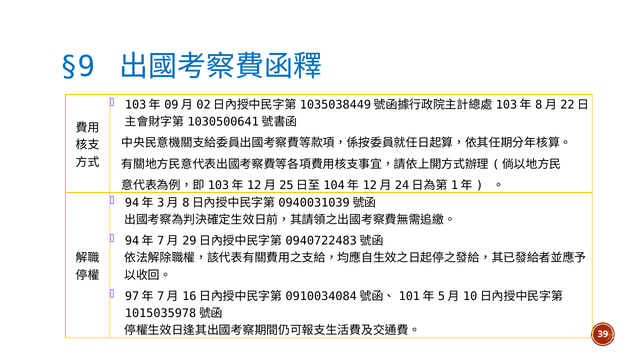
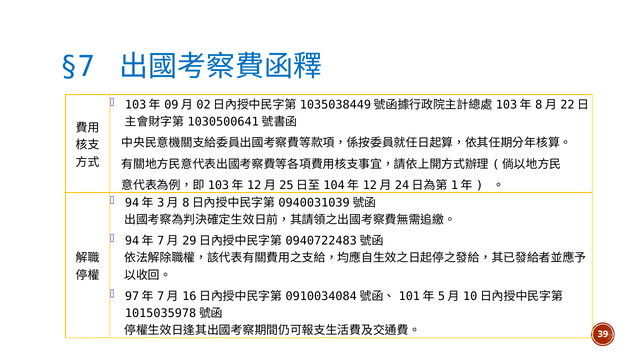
§9: §9 -> §7 (78, 67)
